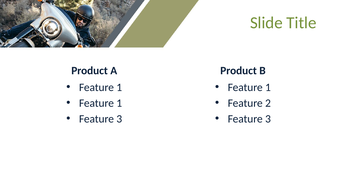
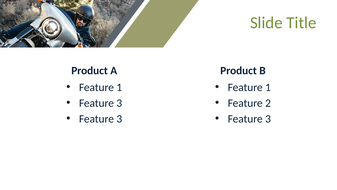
1: 1 -> 3 (119, 103)
